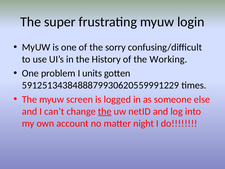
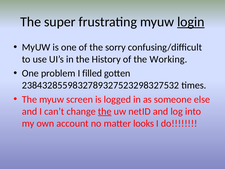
login underline: none -> present (191, 22)
units: units -> filled (92, 73)
5912513438488879930620559991229: 5912513438488879930620559991229 -> 2384328559832789327523298327532 (100, 85)
night: night -> looks (144, 123)
